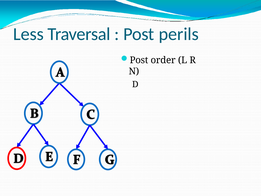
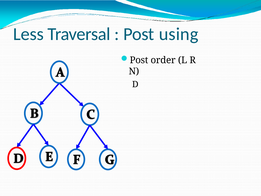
perils: perils -> using (179, 34)
